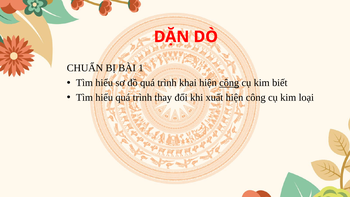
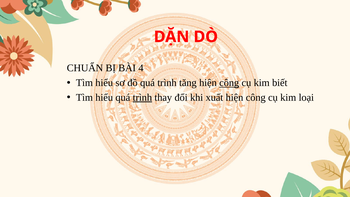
1: 1 -> 4 (141, 68)
khai: khai -> tăng (188, 83)
trình underline: none -> present (142, 97)
